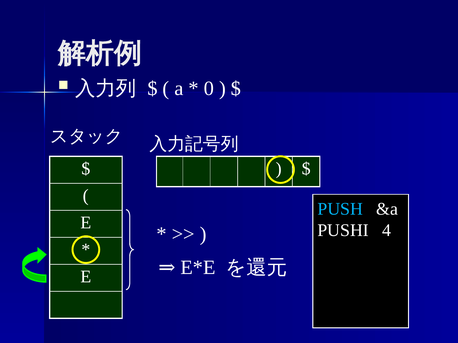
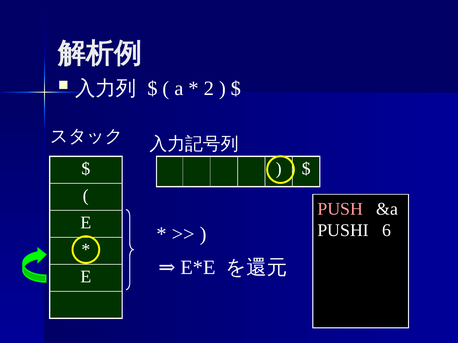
0: 0 -> 2 (209, 88)
PUSH colour: light blue -> pink (340, 209)
4: 4 -> 6 (387, 231)
